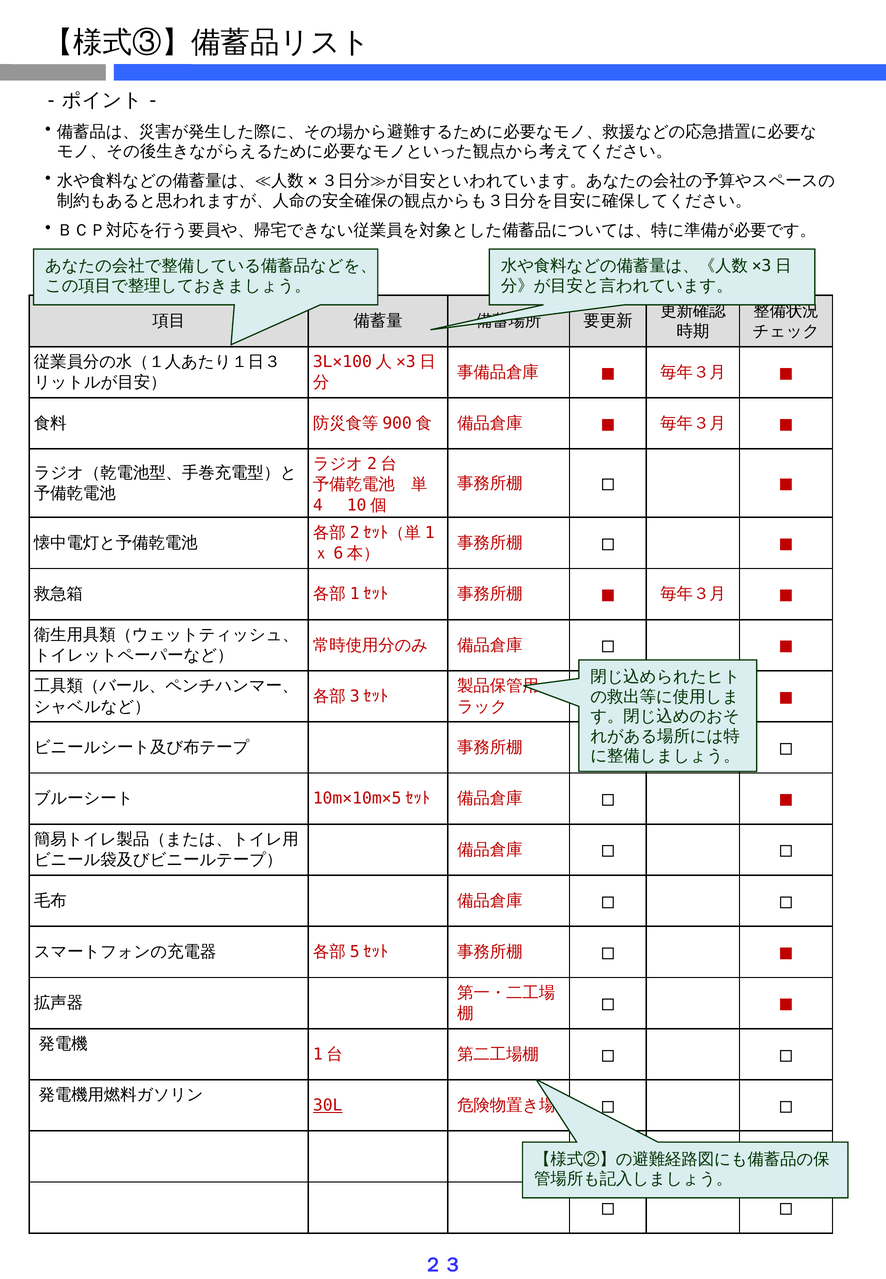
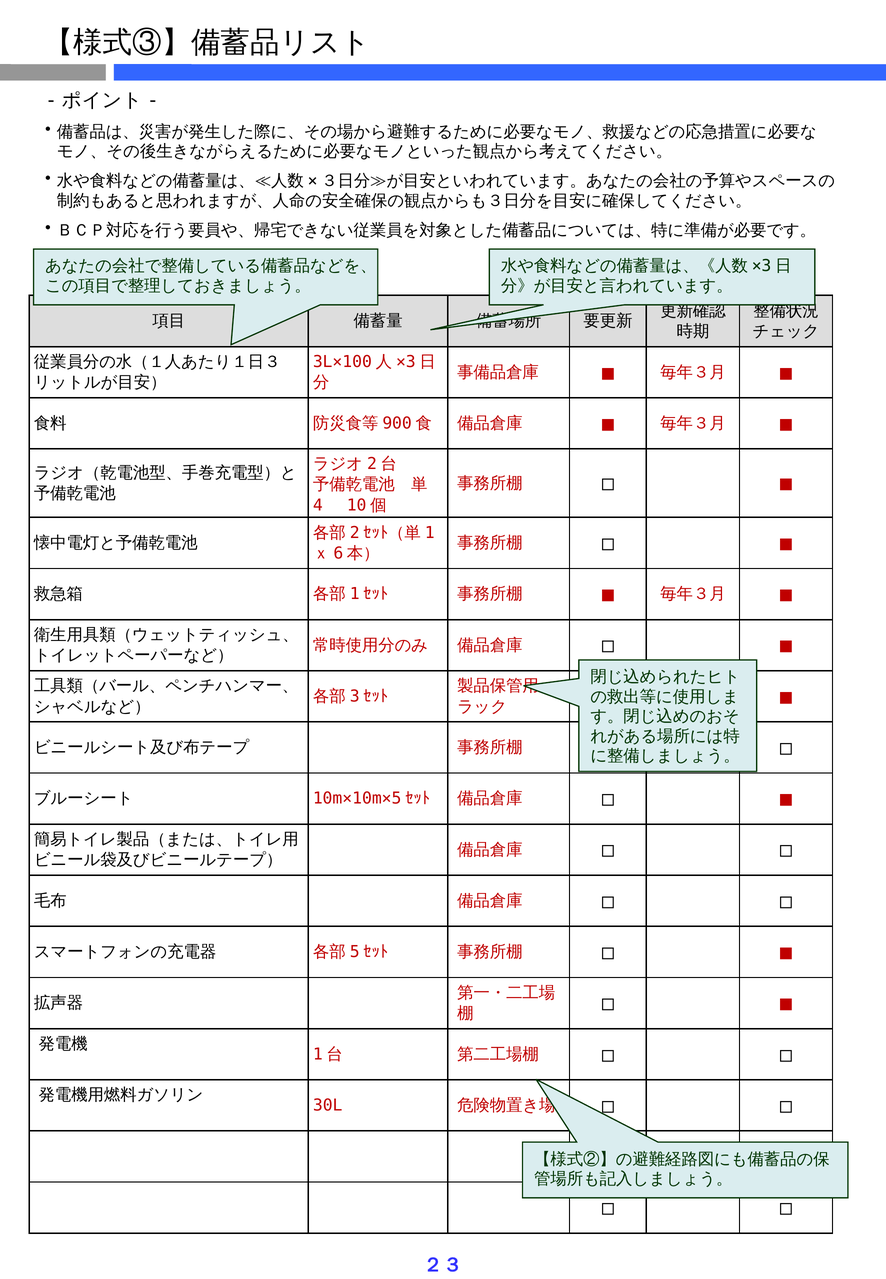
30L underline: present -> none (328, 1106)
